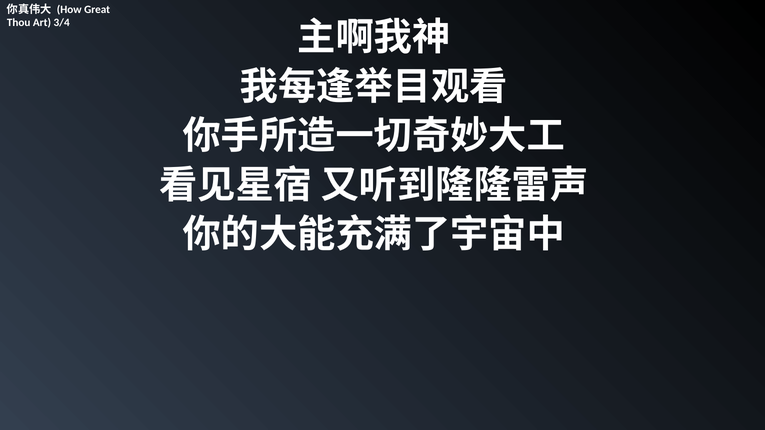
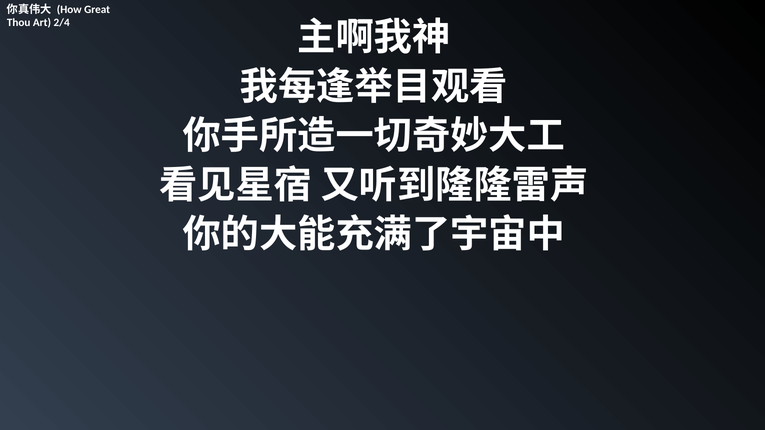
3/4: 3/4 -> 2/4 (62, 23)
